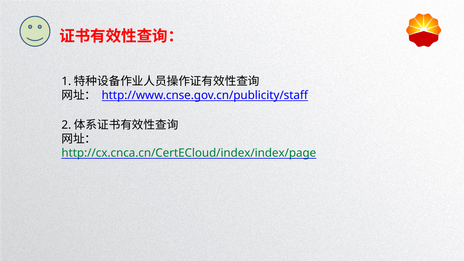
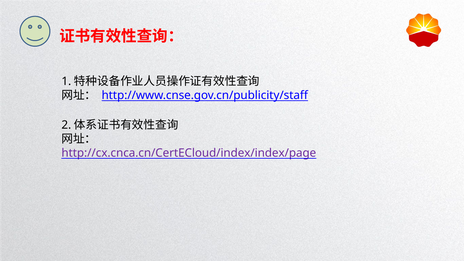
http://cx.cnca.cn/CertECloud/index/index/page colour: green -> purple (189, 153)
